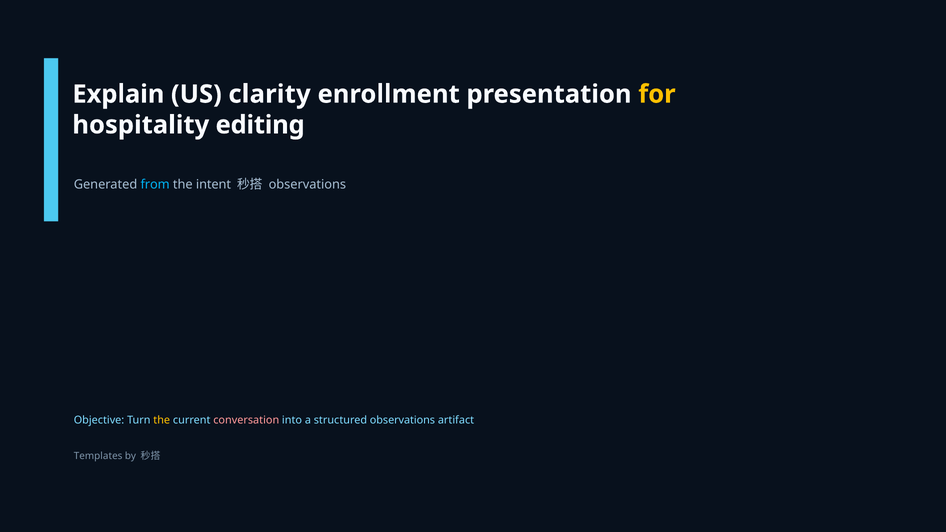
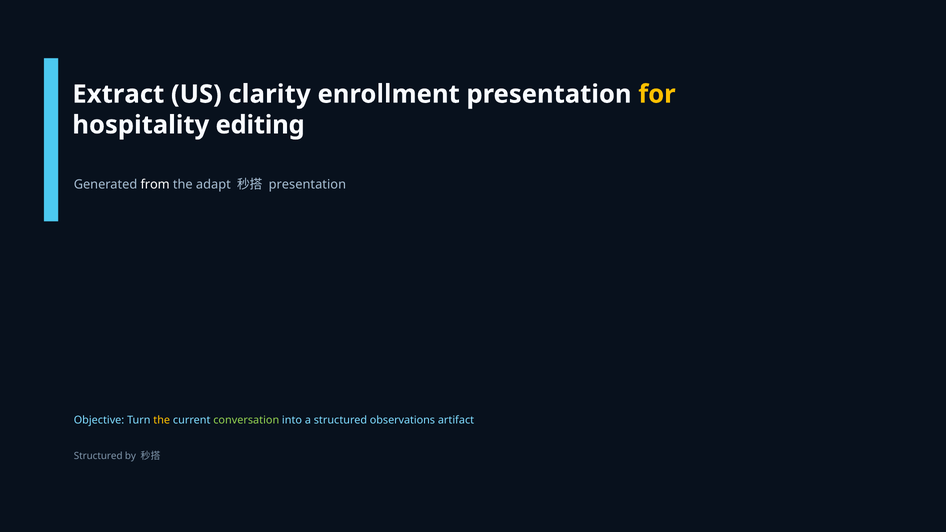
Explain: Explain -> Extract (118, 94)
from colour: light blue -> white (155, 185)
intent: intent -> adapt (213, 185)
observations: observations -> presentation (307, 185)
conversation colour: pink -> light green (246, 420)
Templates: Templates -> Structured (98, 456)
